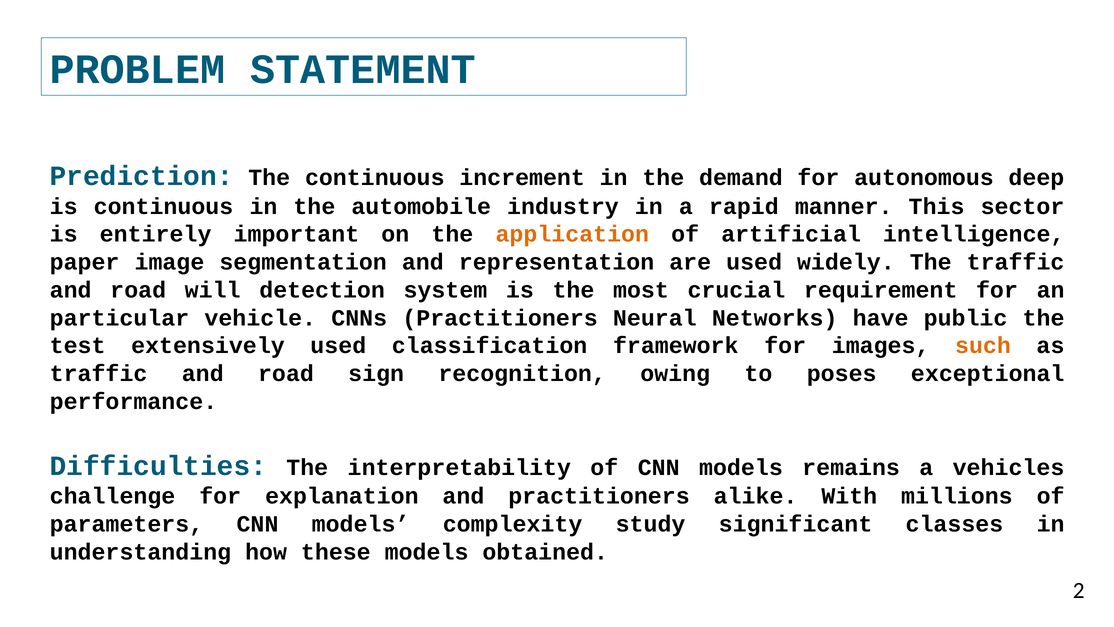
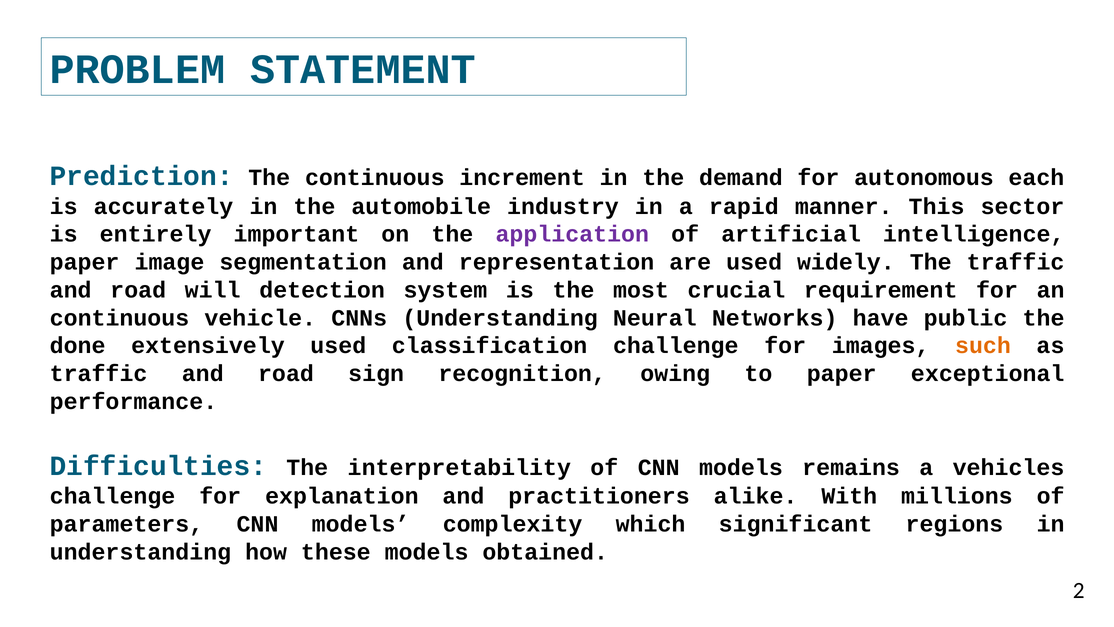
deep: deep -> each (1036, 177)
is continuous: continuous -> accurately (163, 206)
application colour: orange -> purple (572, 234)
particular: particular -> continuous (119, 318)
CNNs Practitioners: Practitioners -> Understanding (500, 318)
test: test -> done (78, 346)
classification framework: framework -> challenge (676, 346)
to poses: poses -> paper (842, 373)
study: study -> which (651, 524)
classes: classes -> regions (954, 524)
